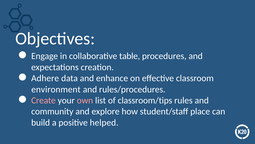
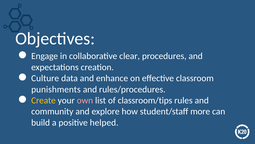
table: table -> clear (130, 56)
Adhere: Adhere -> Culture (45, 78)
environment: environment -> punishments (56, 89)
Create colour: pink -> yellow (43, 100)
place: place -> more (200, 111)
